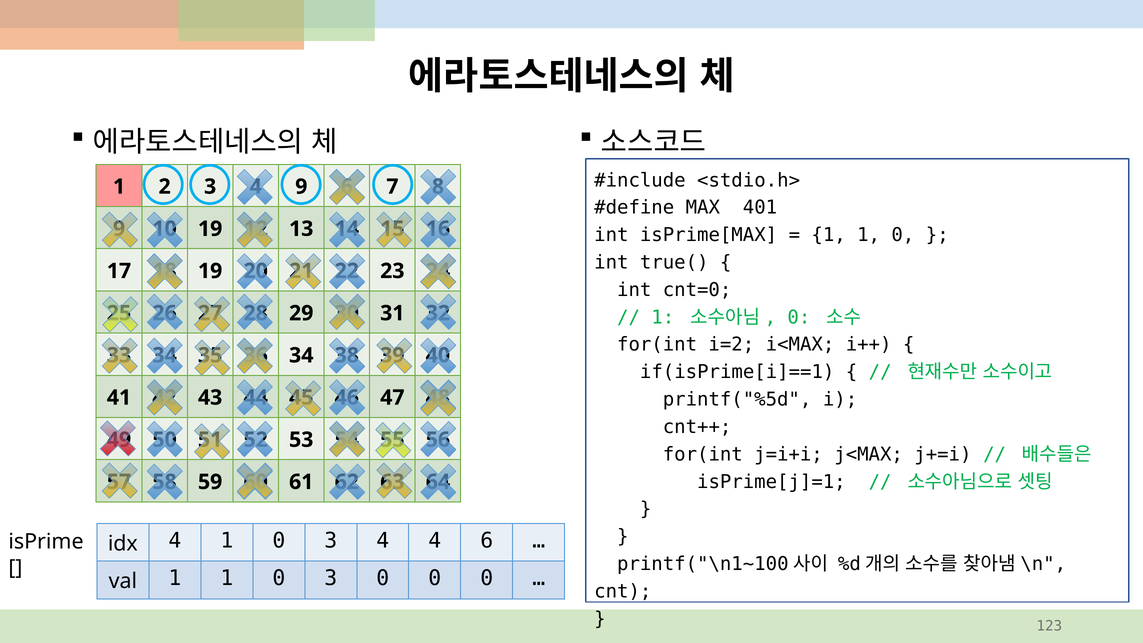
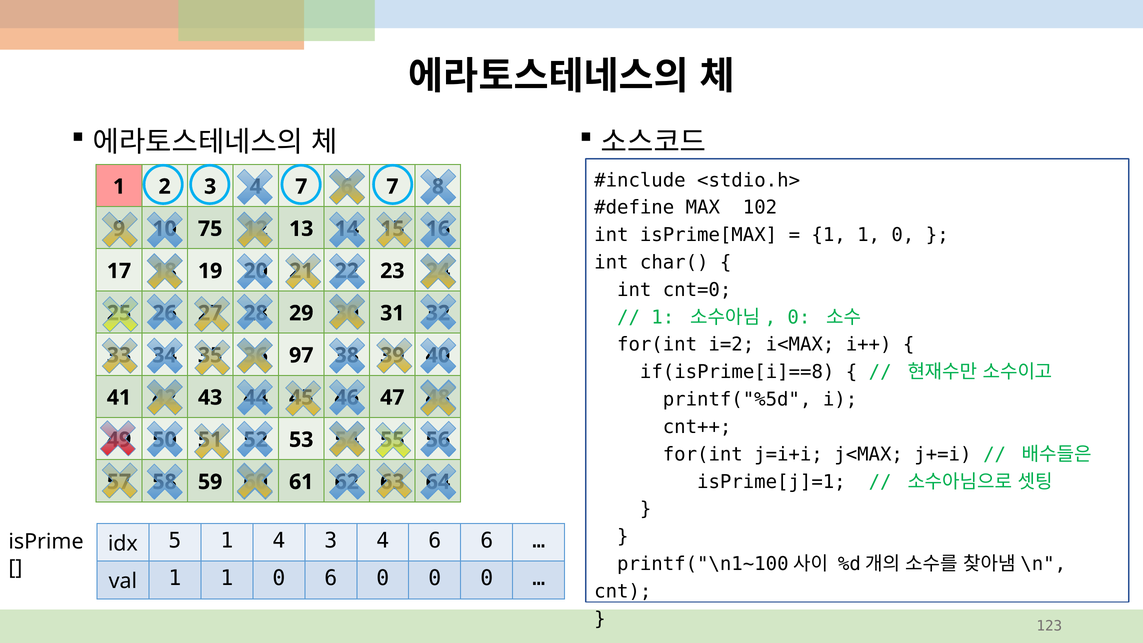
9: 9 -> 7 (301, 187)
401: 401 -> 102 (760, 208)
19: 19 -> 75 (210, 229)
true(: true( -> char( (674, 262)
34: 34 -> 97 (301, 355)
if(isPrime[i]==1: if(isPrime[i]==1 -> if(isPrime[i]==8 (737, 372)
idx 4: 4 -> 5 (175, 540)
0: 0 -> 4 (279, 540)
4 4: 4 -> 6 (435, 540)
1 1 0 3: 3 -> 6 (331, 578)
